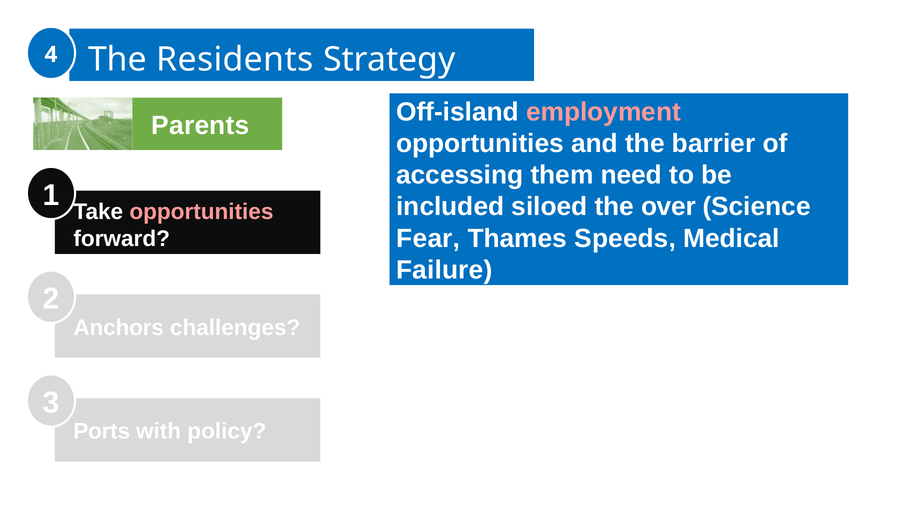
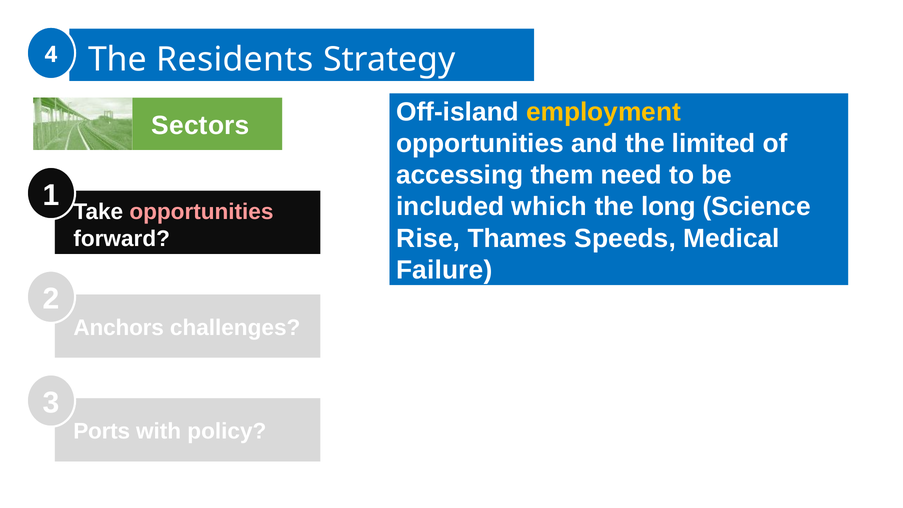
employment colour: pink -> yellow (603, 112)
Parents: Parents -> Sectors (200, 126)
barrier: barrier -> limited (714, 144)
siloed: siloed -> which (549, 207)
over: over -> long (668, 207)
Fear: Fear -> Rise (428, 238)
